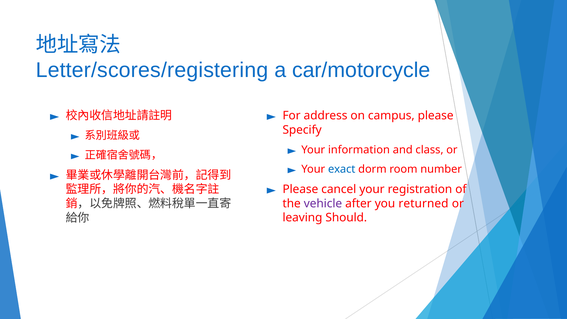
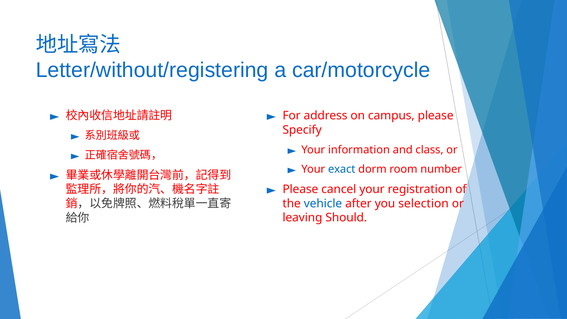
Letter/scores/registering: Letter/scores/registering -> Letter/without/registering (152, 70)
vehicle colour: purple -> blue (323, 204)
returned: returned -> selection (423, 204)
